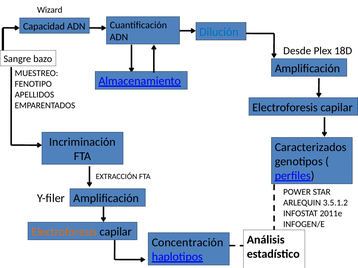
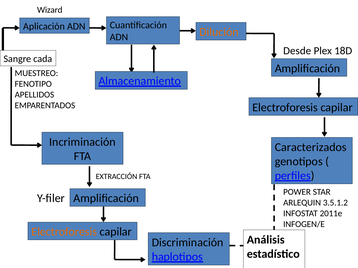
Capacidad: Capacidad -> Aplicación (44, 26)
Dilución colour: blue -> orange (219, 32)
bazo: bazo -> cada (43, 59)
Concentración: Concentración -> Discriminación (188, 243)
